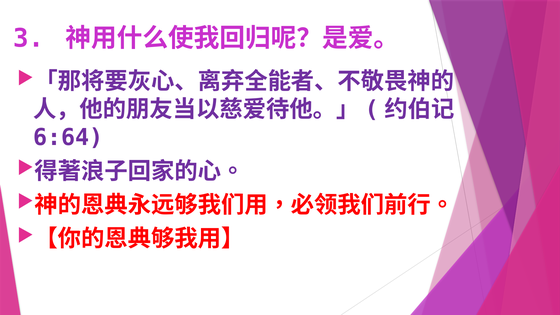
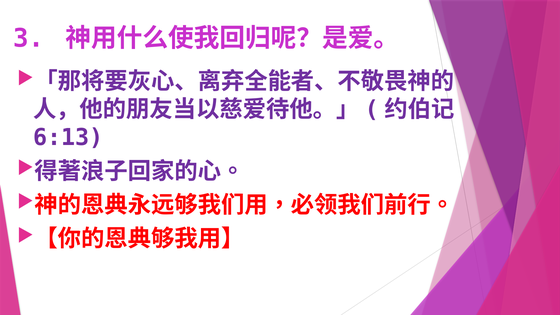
6:64: 6:64 -> 6:13 (68, 138)
